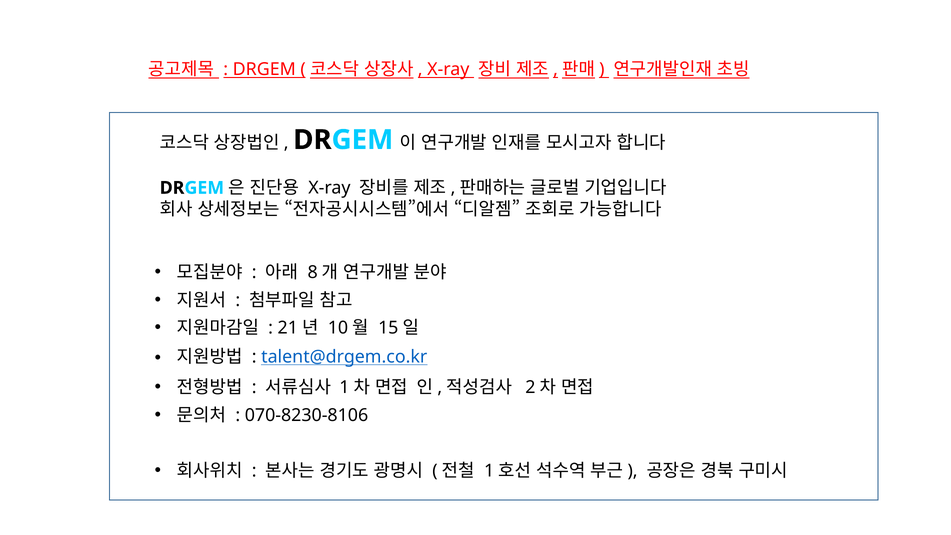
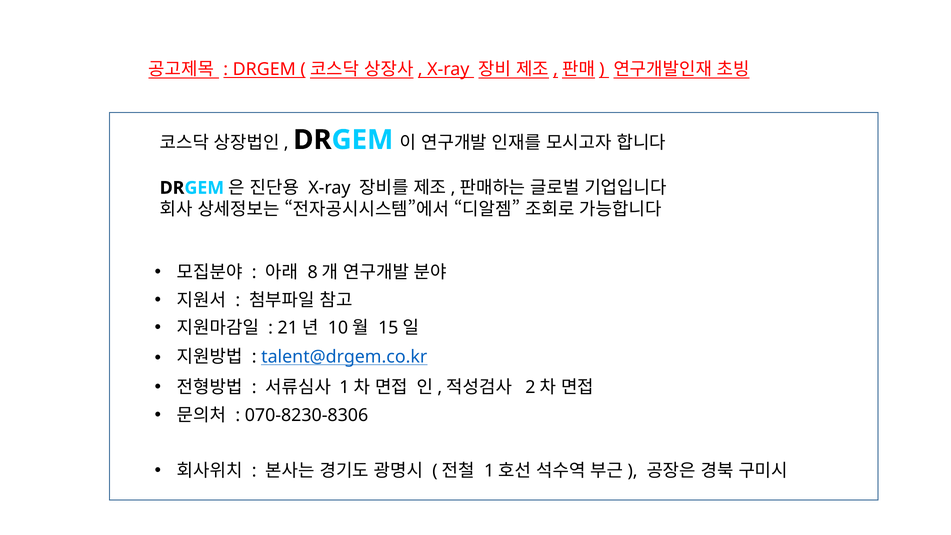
070-8230-8106: 070-8230-8106 -> 070-8230-8306 (307, 415)
